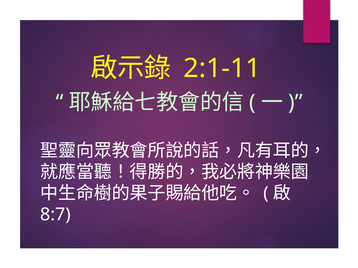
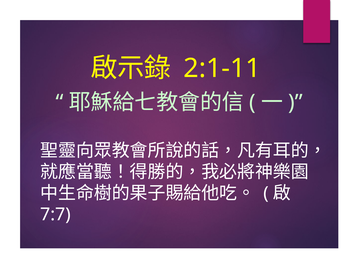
8:7: 8:7 -> 7:7 (56, 215)
